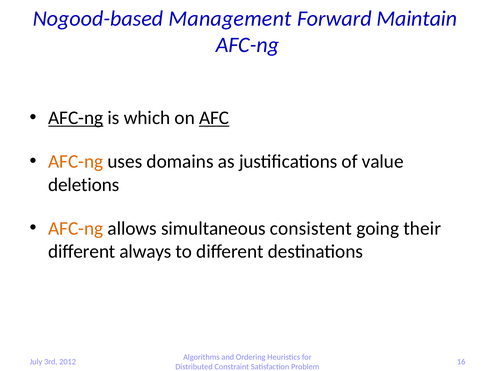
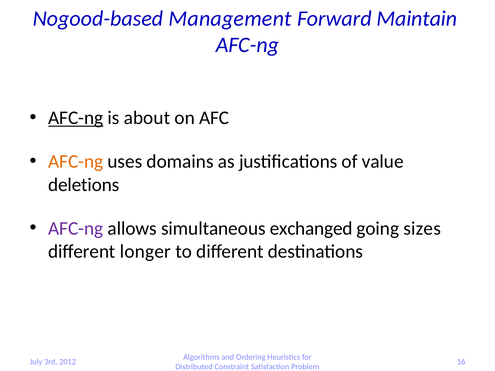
which: which -> about (147, 118)
AFC underline: present -> none (214, 118)
AFC-ng colour: orange -> purple (76, 229)
consistent: consistent -> exchanged (311, 229)
their: their -> sizes (422, 229)
always: always -> longer (145, 252)
